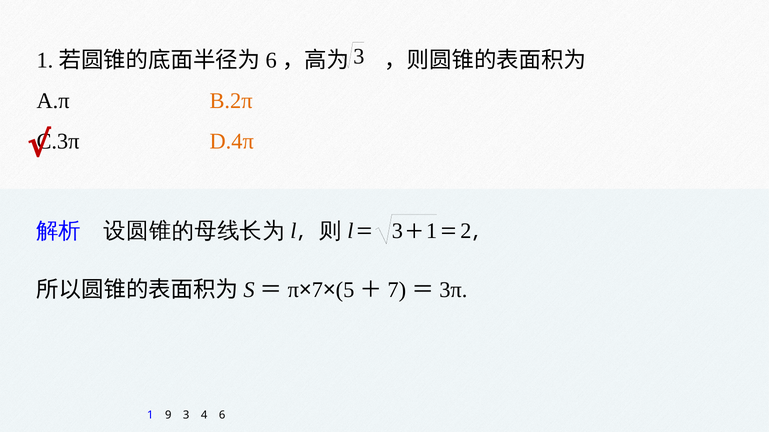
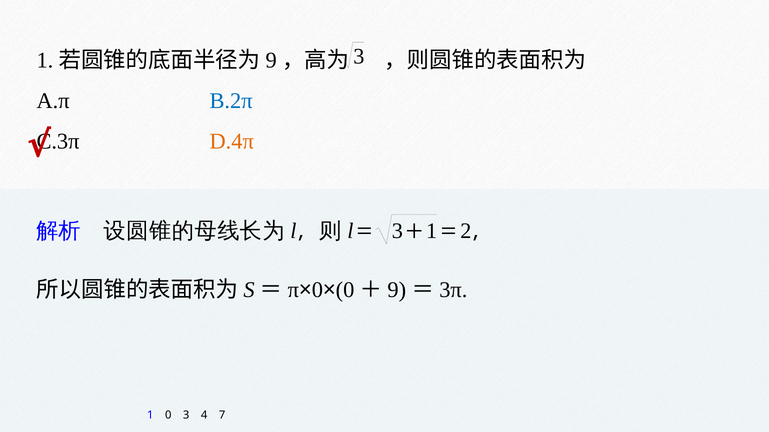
6: 6 -> 9 (271, 61)
B.2π colour: orange -> blue (231, 101)
7: 7 -> 0 (317, 290)
5: 5 -> 0 (345, 290)
7: 7 -> 9 (397, 290)
1 9: 9 -> 0 (168, 416)
4 6: 6 -> 7 (222, 416)
